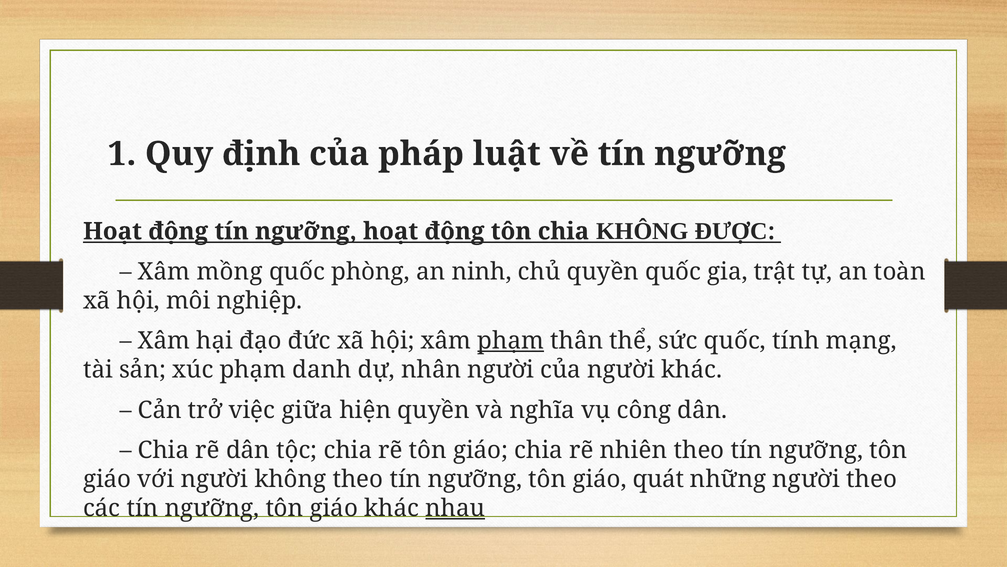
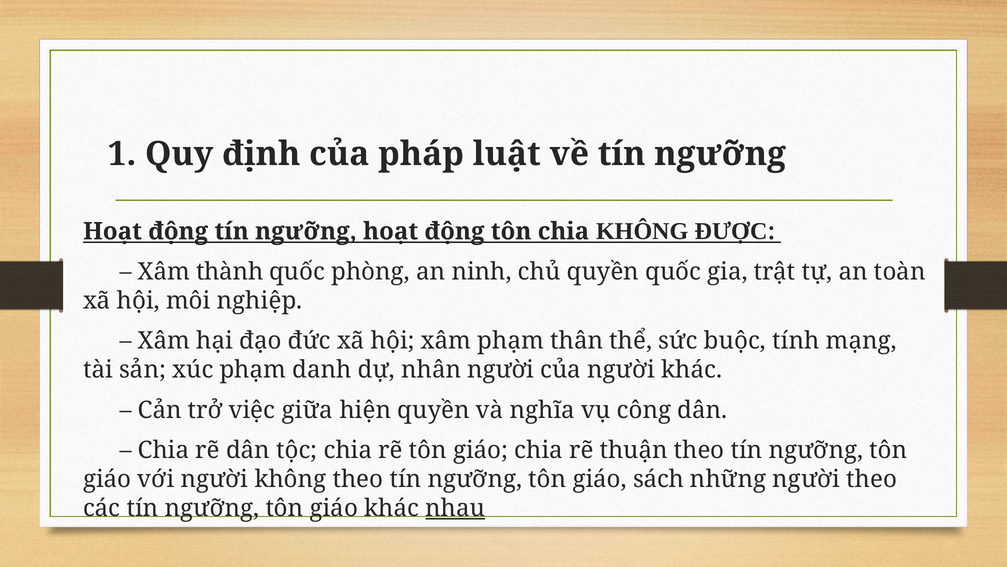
mồng: mồng -> thành (230, 271)
phạm underline: present -> none (511, 341)
sức quốc: quốc -> buộc (735, 341)
nhiên: nhiên -> thuận (634, 450)
quát: quát -> sách (659, 479)
